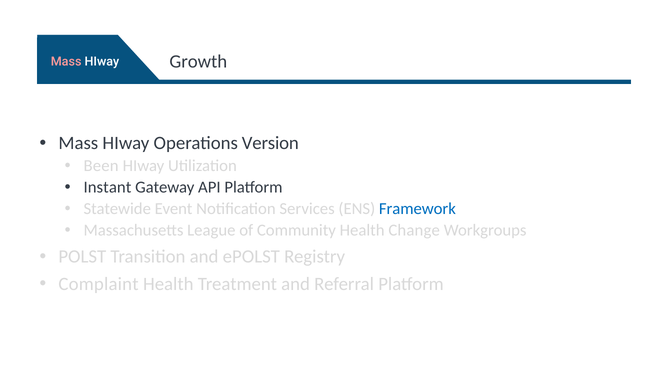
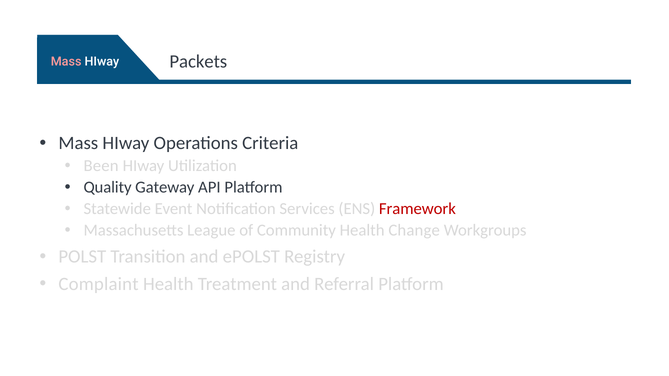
Growth: Growth -> Packets (198, 62)
Version: Version -> Criteria (270, 143)
Instant: Instant -> Quality (108, 188)
Framework colour: blue -> red (417, 209)
